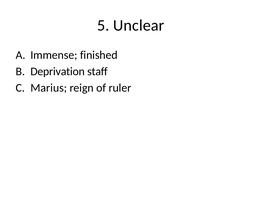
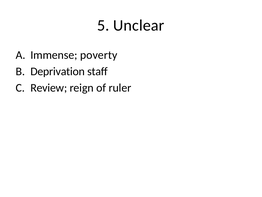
finished: finished -> poverty (99, 55)
Marius: Marius -> Review (49, 88)
